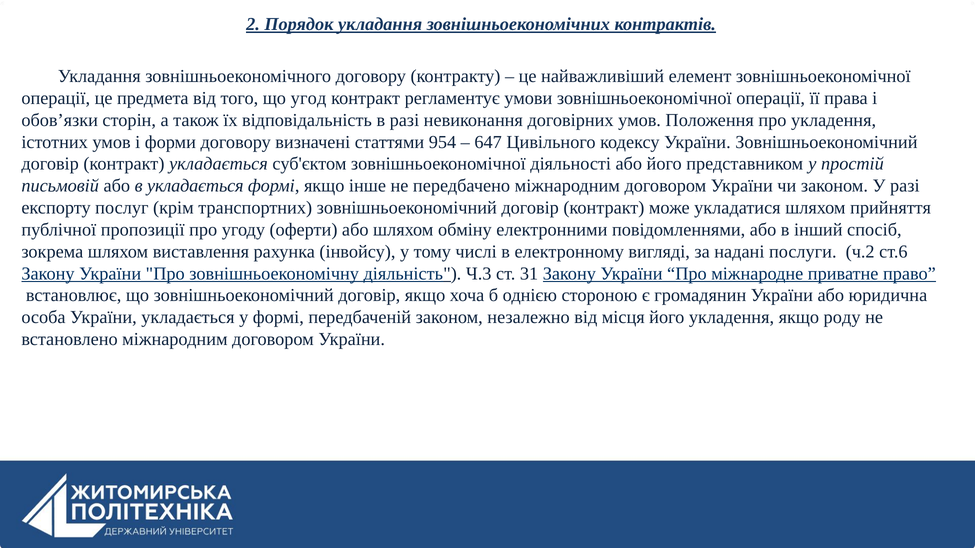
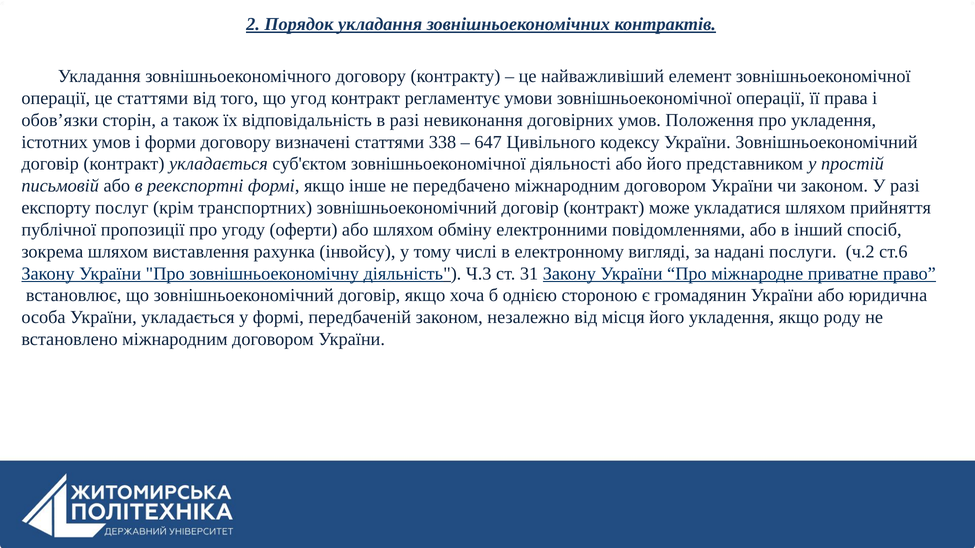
це предмета: предмета -> статтями (153, 98)
954: 954 -> 338 (443, 142)
в укладається: укладається -> реекспортні (195, 186)
